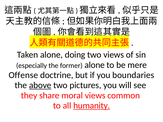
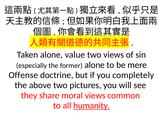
doing: doing -> value (75, 55)
boundaries: boundaries -> completely (133, 75)
above underline: present -> none (40, 85)
